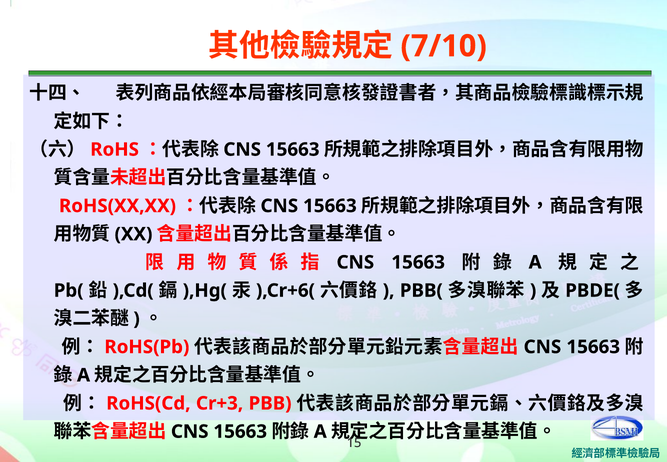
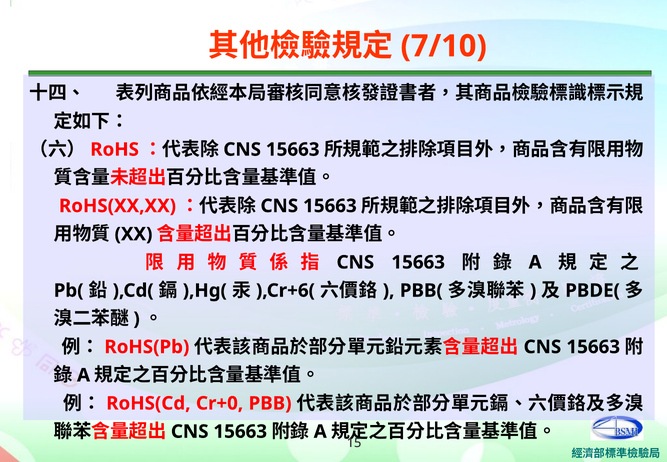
Cr+3: Cr+3 -> Cr+0 (220, 403)
